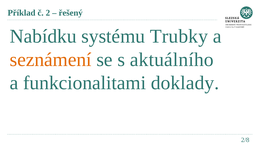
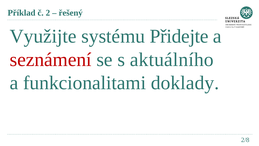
Nabídku: Nabídku -> Využijte (43, 36)
Trubky: Trubky -> Přidejte (179, 36)
seznámení colour: orange -> red (51, 59)
